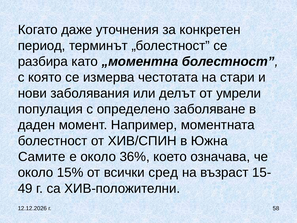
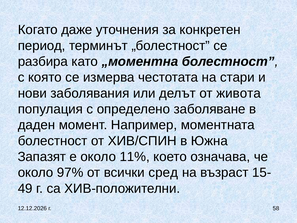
умрели: умрели -> живота (239, 93)
Самите: Самите -> Запазят (42, 157)
36%: 36% -> 11% (135, 157)
15%: 15% -> 97% (70, 172)
